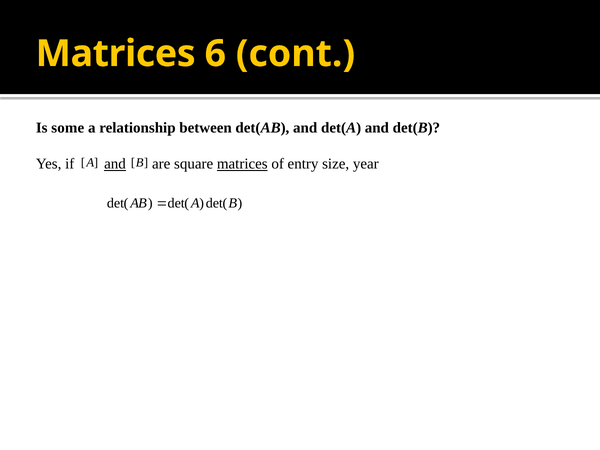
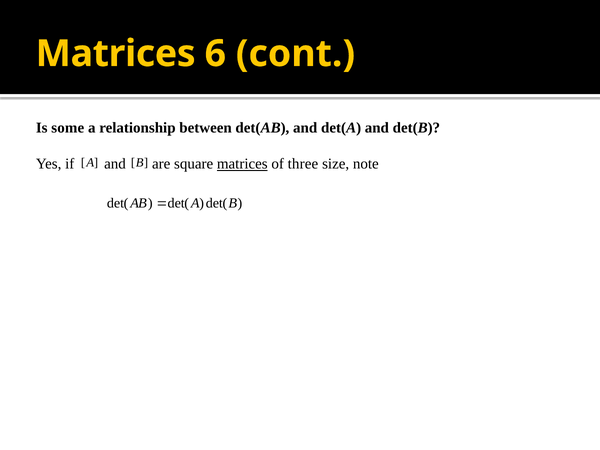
and underline: present -> none (115, 164)
entry: entry -> three (303, 164)
year: year -> note (366, 164)
